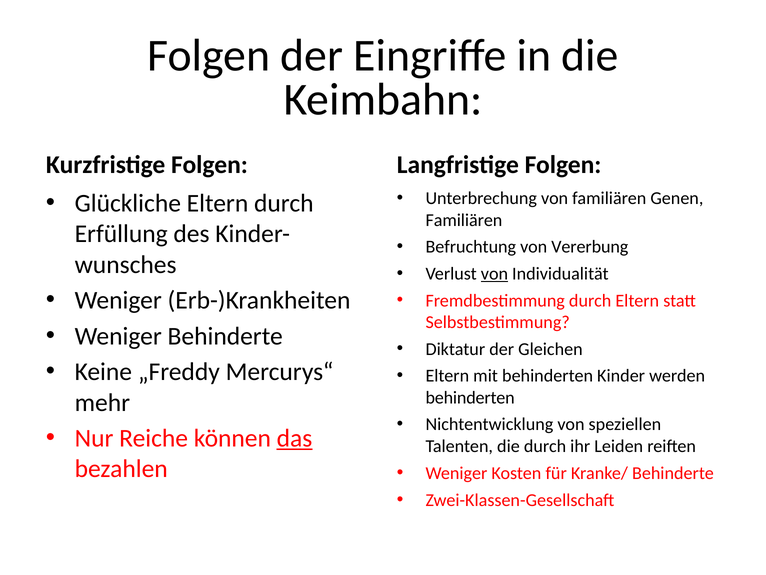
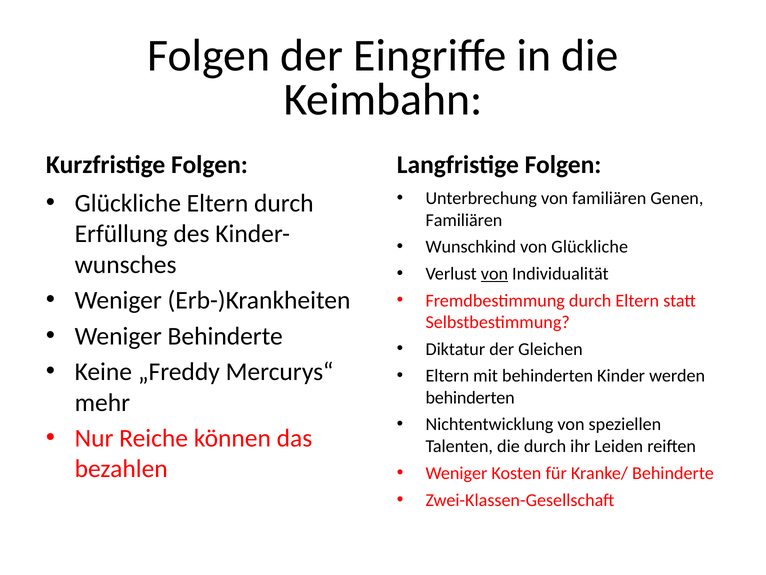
Befruchtung: Befruchtung -> Wunschkind (471, 247)
von Vererbung: Vererbung -> Glückliche (590, 247)
das underline: present -> none (295, 438)
